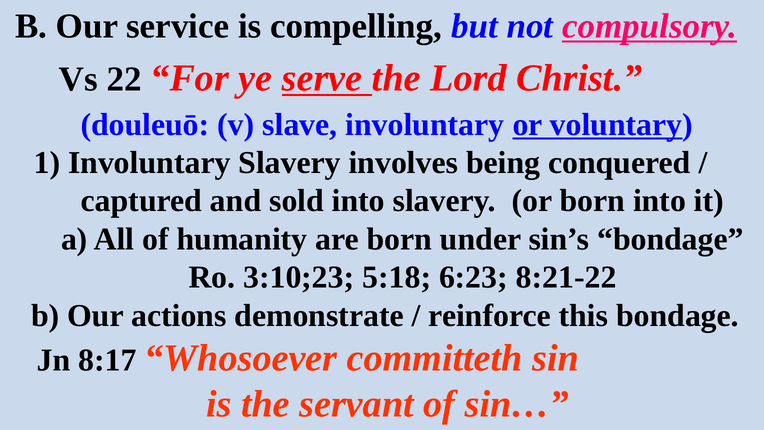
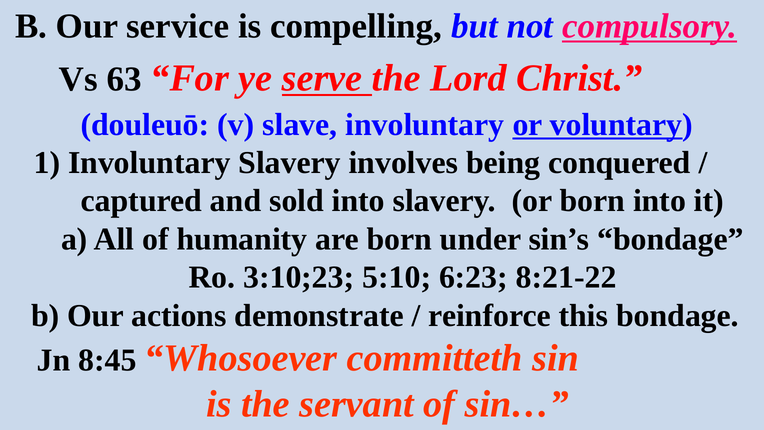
22: 22 -> 63 (124, 79)
5:18: 5:18 -> 5:10 (397, 277)
8:17: 8:17 -> 8:45 (107, 360)
